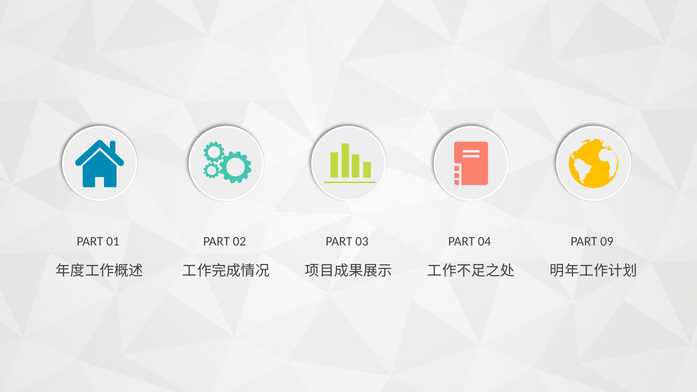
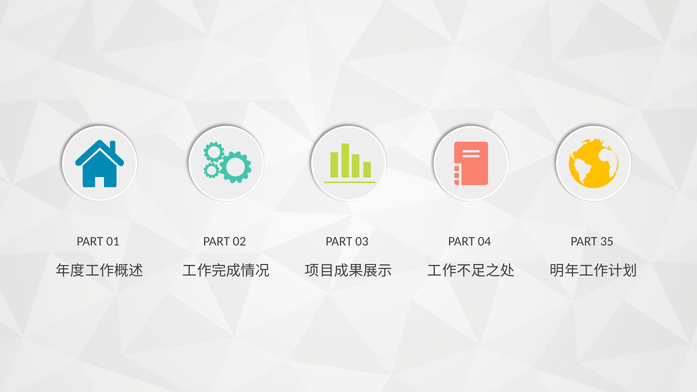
09: 09 -> 35 (607, 242)
